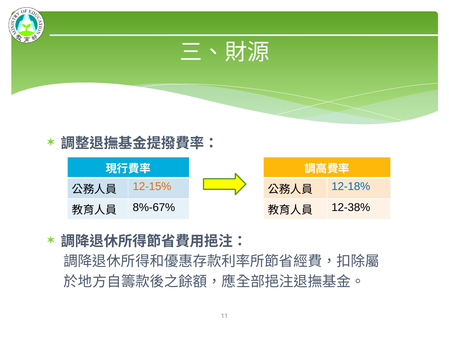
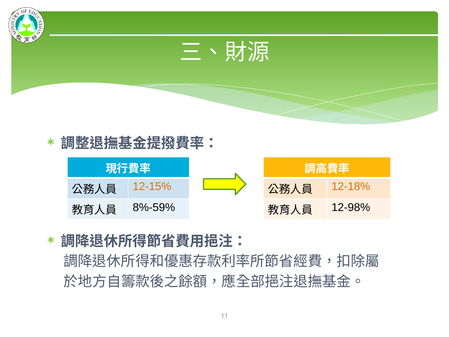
12-18% colour: blue -> orange (351, 186)
8%-67%: 8%-67% -> 8%-59% (154, 207)
12-38%: 12-38% -> 12-98% (351, 207)
